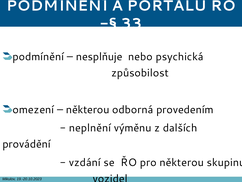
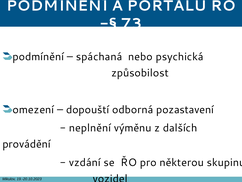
33: 33 -> 73 (131, 24)
nesplňuje: nesplňuje -> spáchaná (99, 57)
některou: některou -> dopouští (88, 109)
provedením: provedením -> pozastavení (185, 109)
